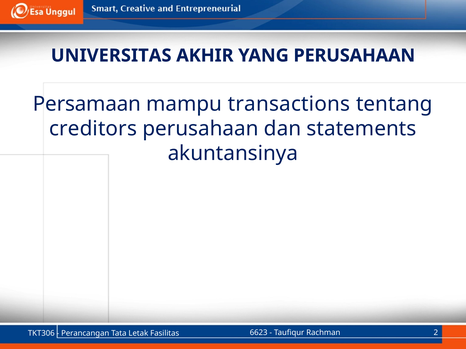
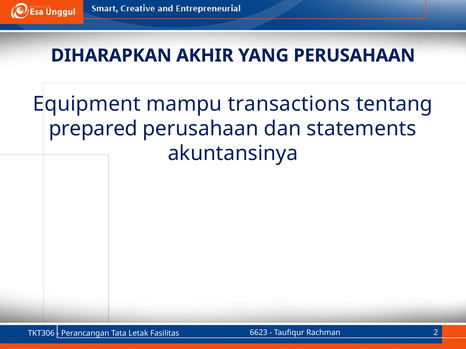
UNIVERSITAS: UNIVERSITAS -> DIHARAPKAN (111, 56)
Persamaan: Persamaan -> Equipment (87, 104)
creditors: creditors -> prepared (93, 129)
